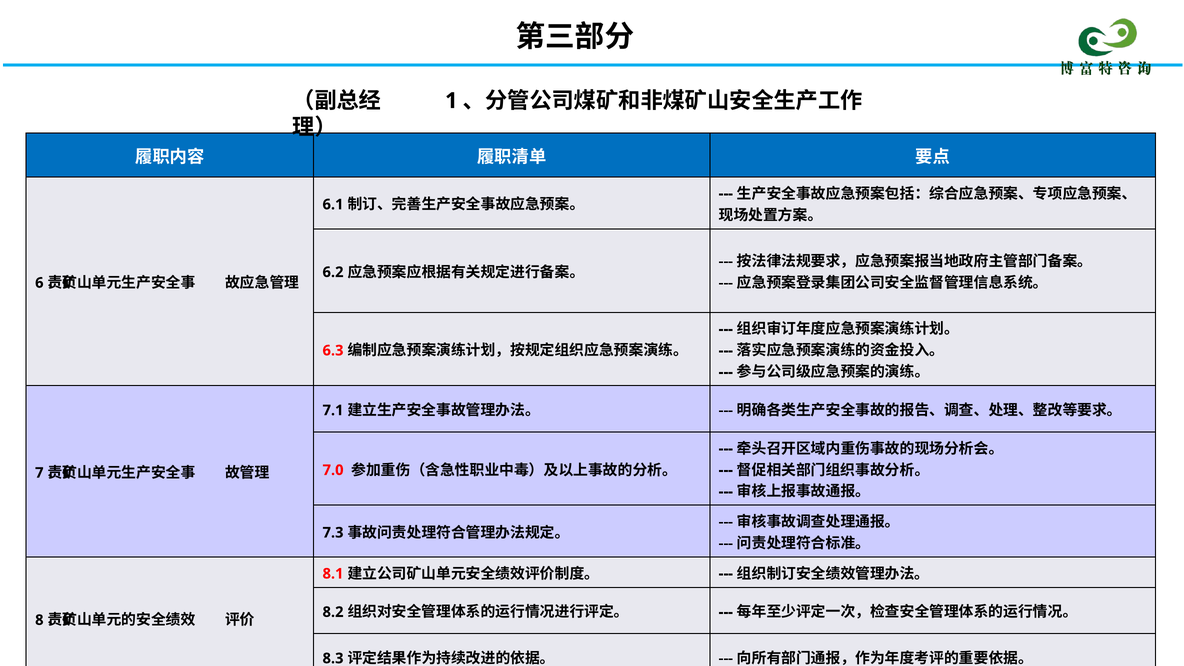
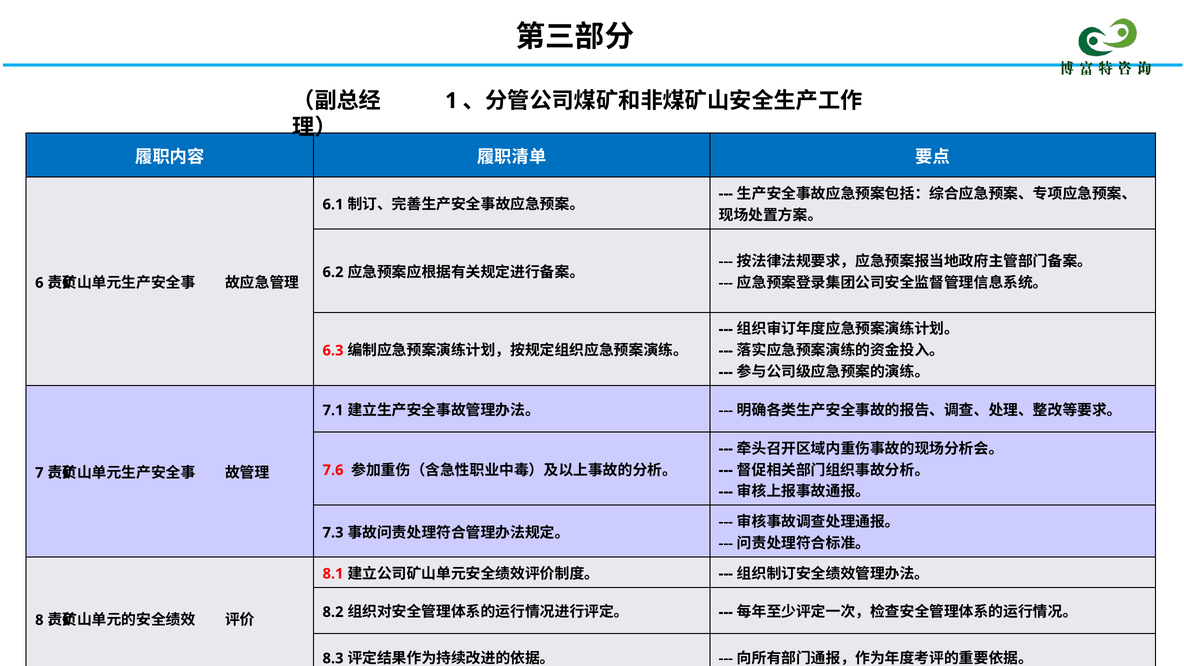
7.0: 7.0 -> 7.6 (333, 470)
